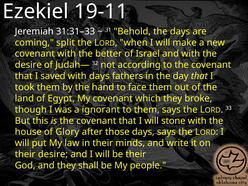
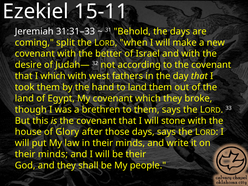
19-11: 19-11 -> 15-11 (101, 11)
I saved: saved -> which (53, 76)
with days: days -> west (99, 76)
to face: face -> land (137, 87)
ignorant: ignorant -> brethren (101, 110)
desire: desire -> minds (53, 154)
